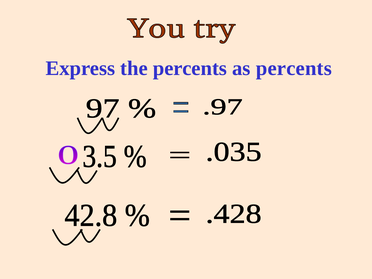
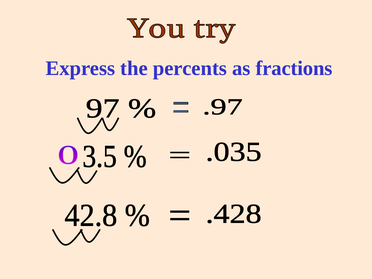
as percents: percents -> fractions (294, 68)
